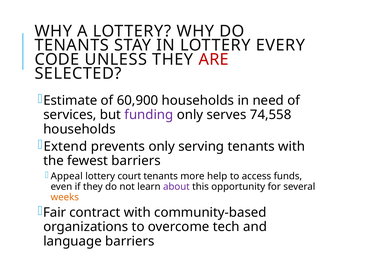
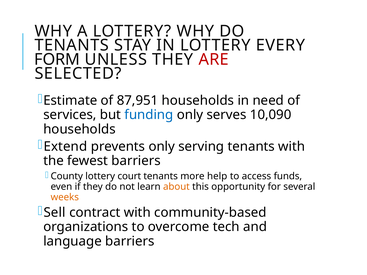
CODE: CODE -> FORM (57, 59)
60,900: 60,900 -> 87,951 (138, 101)
funding colour: purple -> blue (149, 115)
74,558: 74,558 -> 10,090 (271, 115)
Appeal: Appeal -> County (67, 176)
about colour: purple -> orange (176, 187)
Fair: Fair -> Sell (55, 213)
